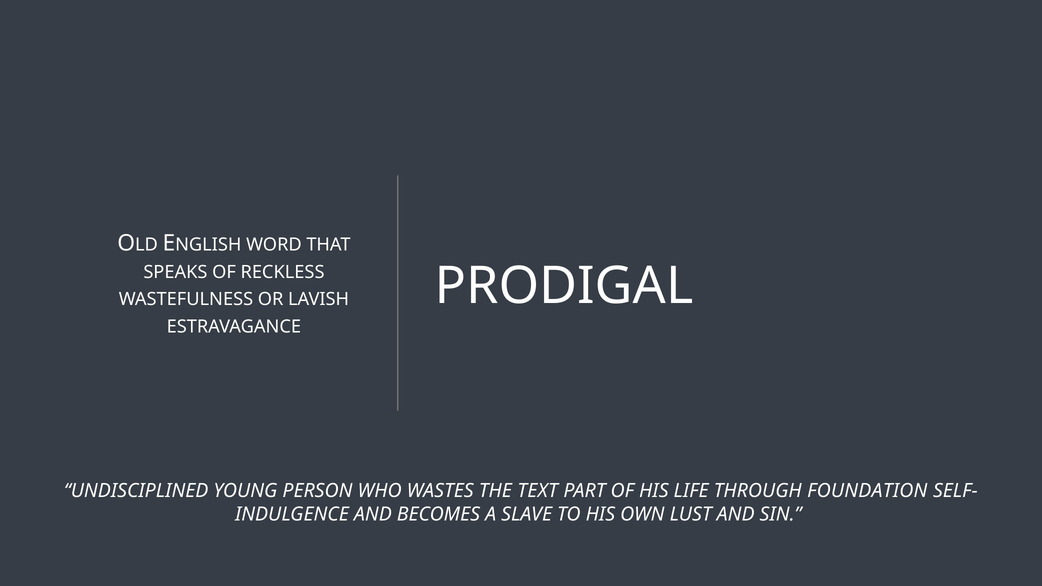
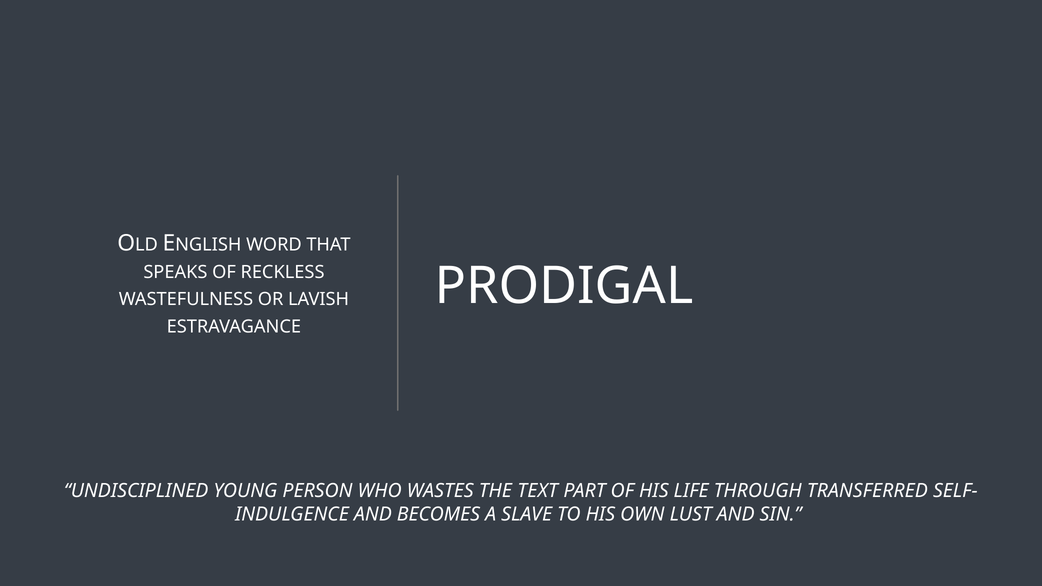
FOUNDATION: FOUNDATION -> TRANSFERRED (867, 491)
